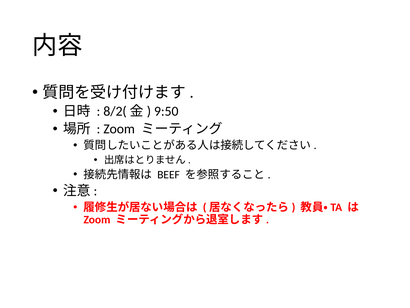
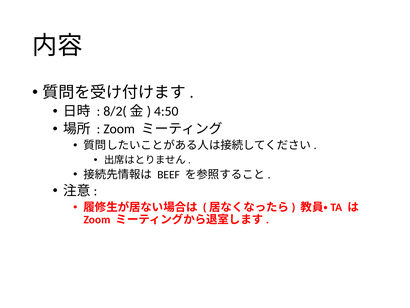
9:50: 9:50 -> 4:50 (166, 111)
